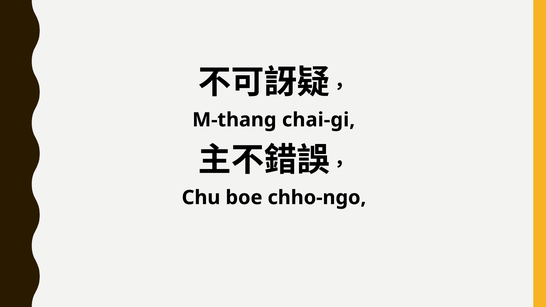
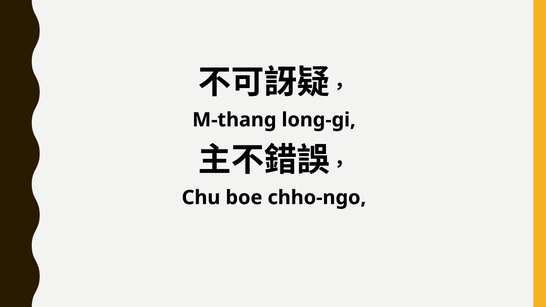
chai-gi: chai-gi -> long-gi (319, 120)
